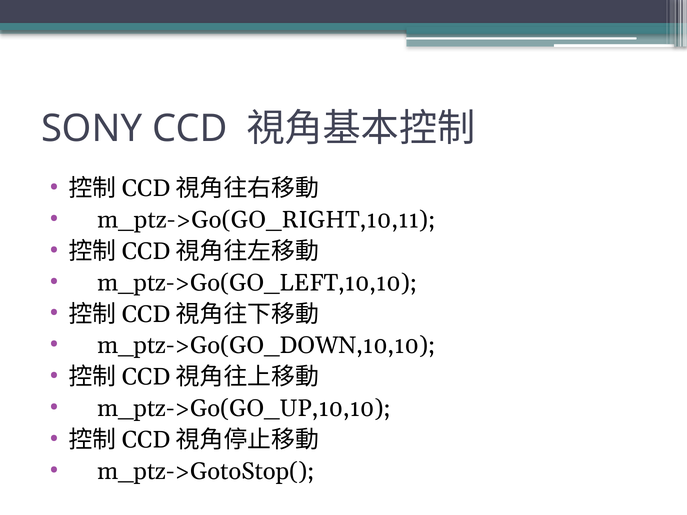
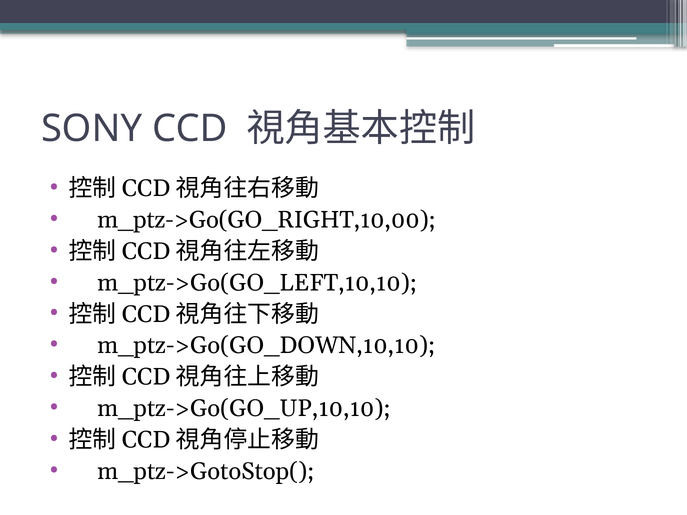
m_ptz->Go(GO_RIGHT,10,11: m_ptz->Go(GO_RIGHT,10,11 -> m_ptz->Go(GO_RIGHT,10,00 (267, 220)
